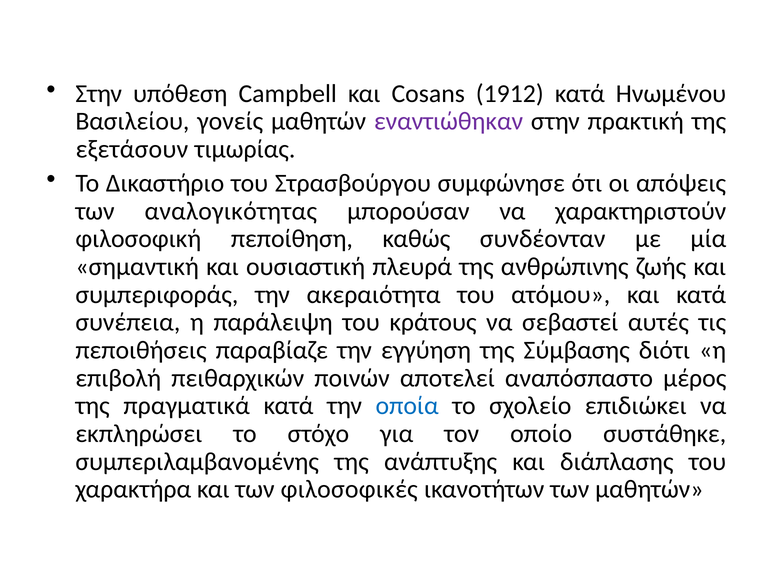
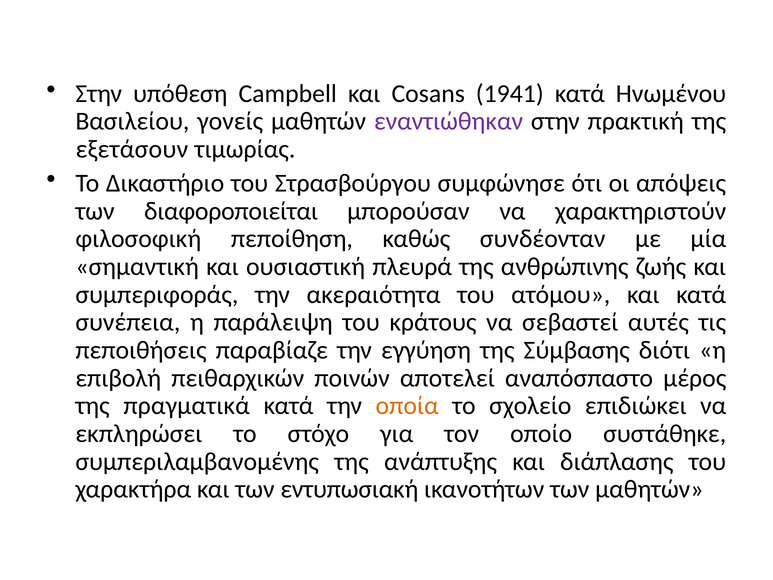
1912: 1912 -> 1941 (510, 94)
αναλογικότητας: αναλογικότητας -> διαφοροποιείται (231, 211)
οποία colour: blue -> orange (407, 406)
φιλοσοφικές: φιλοσοφικές -> εντυπωσιακή (349, 489)
